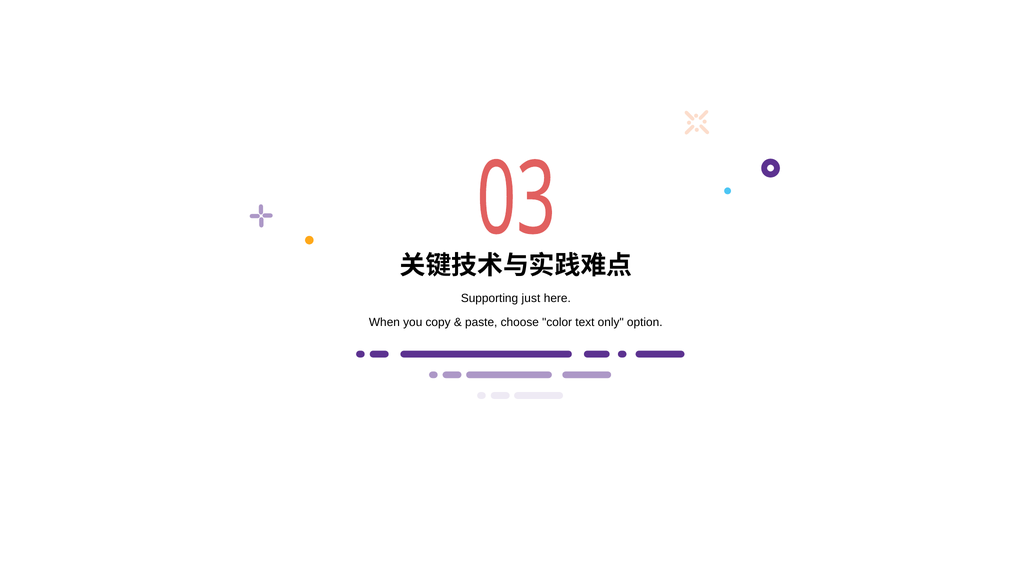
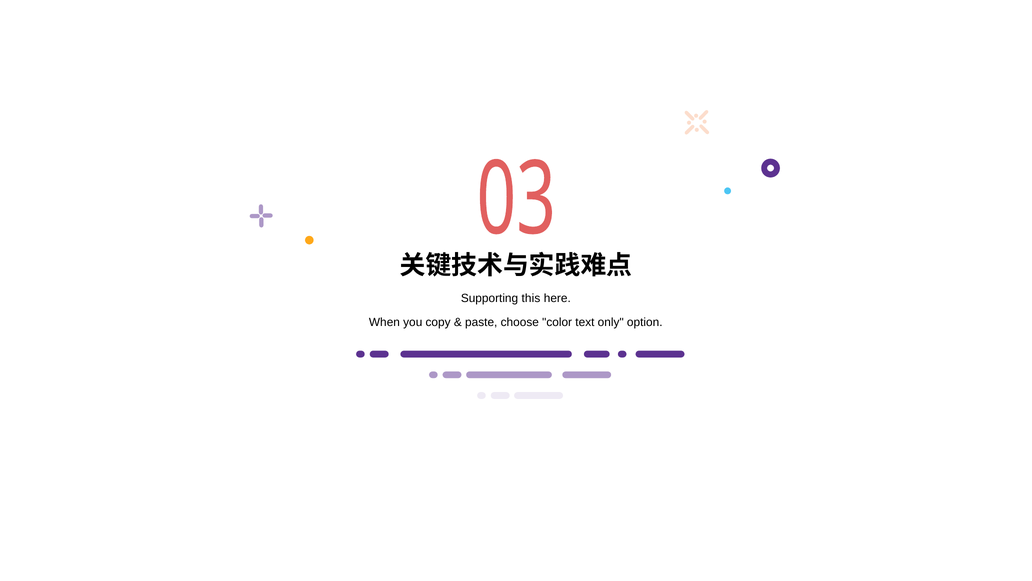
just: just -> this (531, 298)
